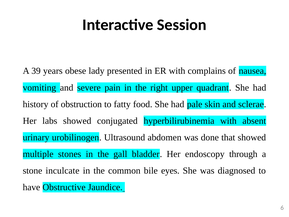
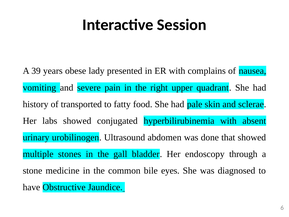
obstruction: obstruction -> transported (81, 104)
inculcate: inculcate -> medicine (63, 170)
